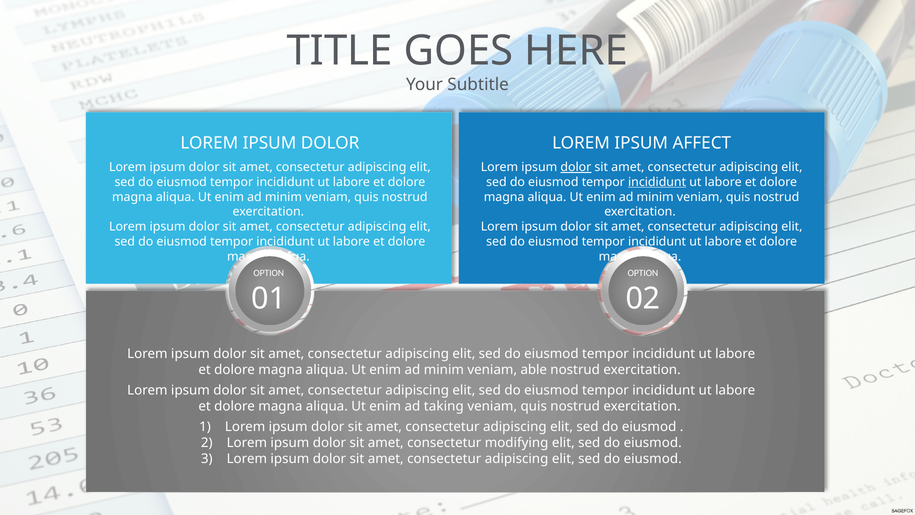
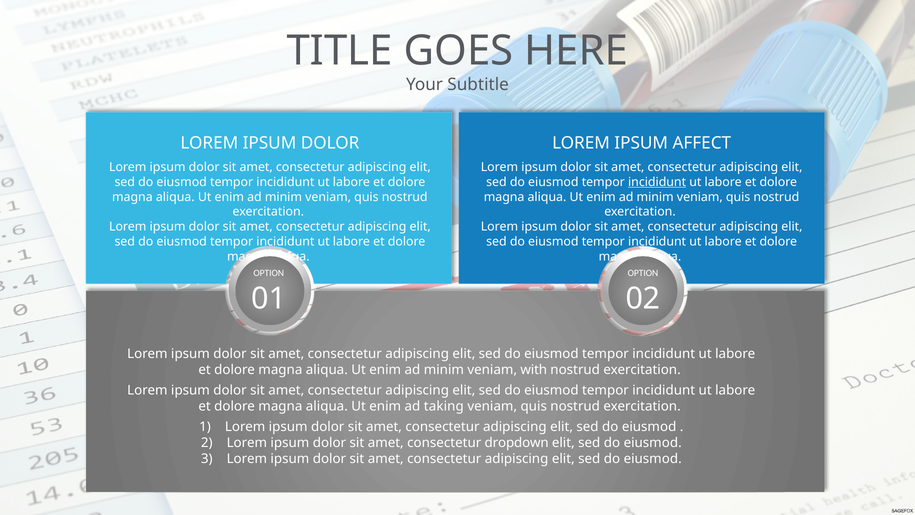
dolor underline: present -> none (576, 167)
able: able -> with (534, 369)
modifying: modifying -> dropdown (517, 443)
